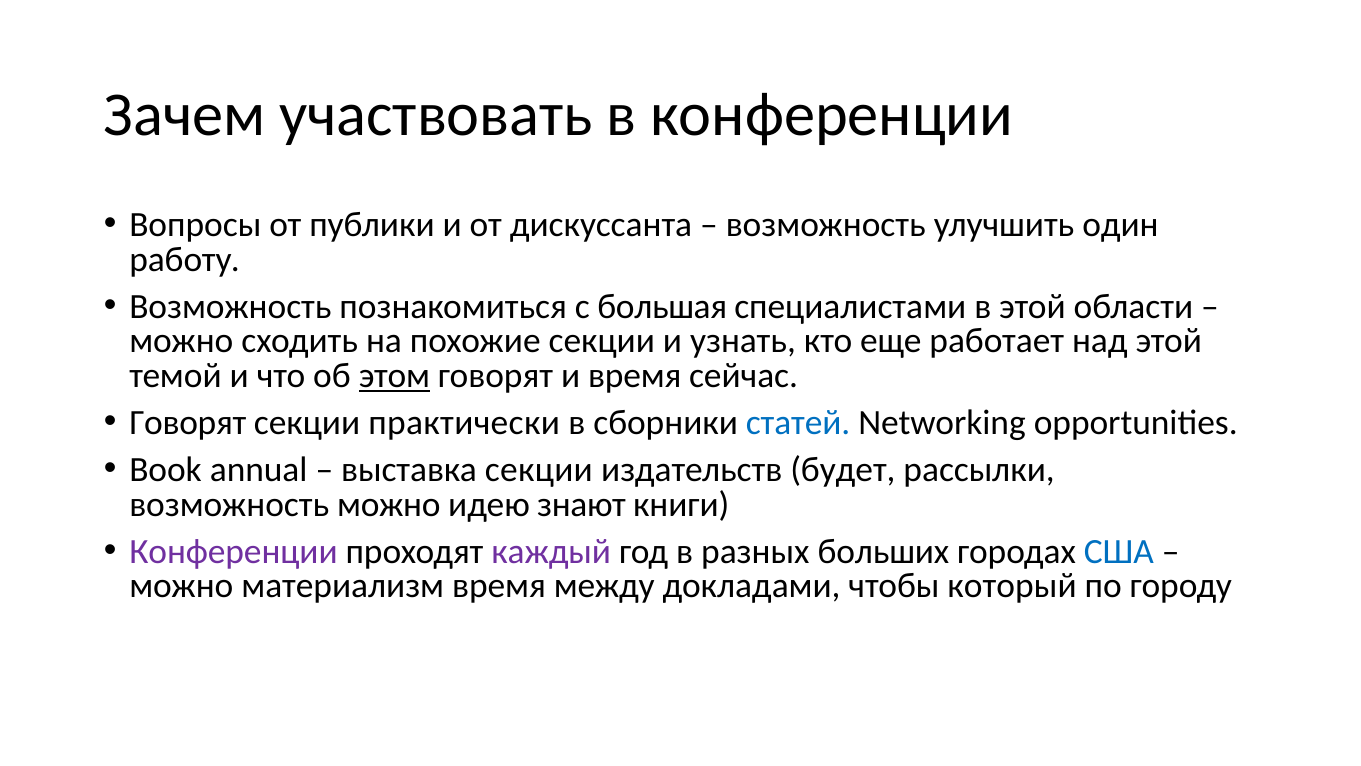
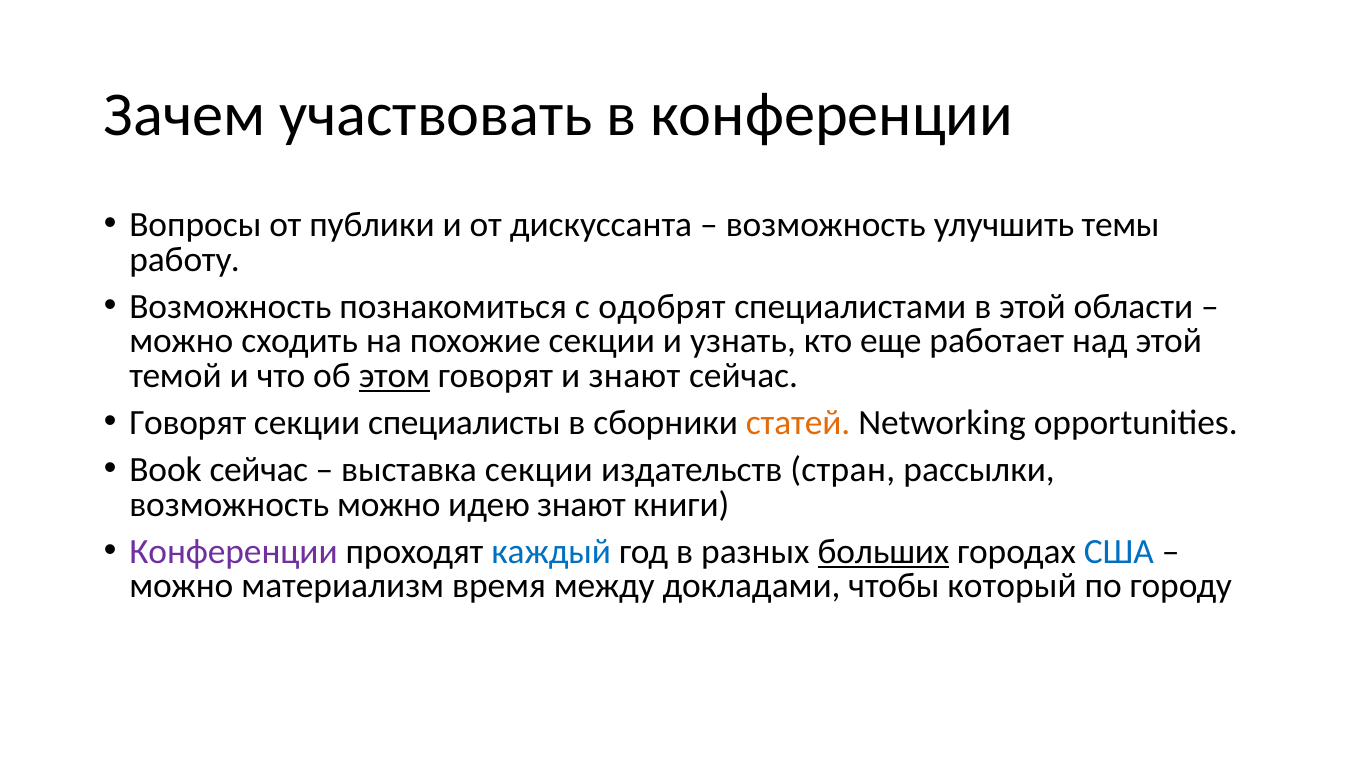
один: один -> темы (1121, 225)
большая: большая -> одобрят (662, 306)
и время: время -> знают (634, 375)
практически: практически -> специалисты (464, 422)
статей colour: blue -> orange (798, 422)
Book annual: annual -> сейчас (259, 470)
будет: будет -> стран (843, 470)
каждый colour: purple -> blue (551, 551)
больших underline: none -> present (883, 551)
